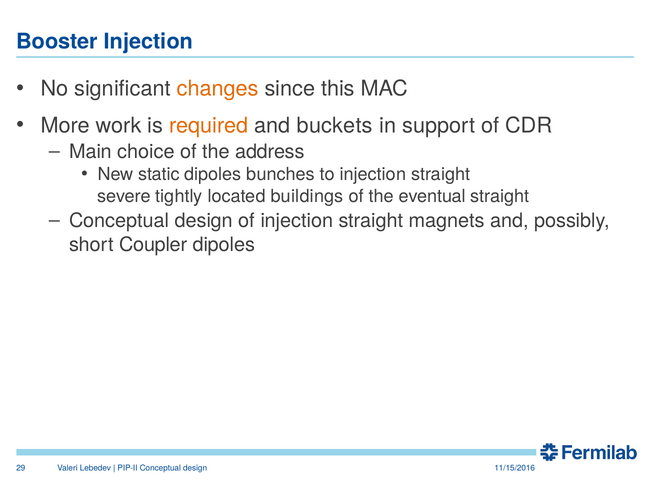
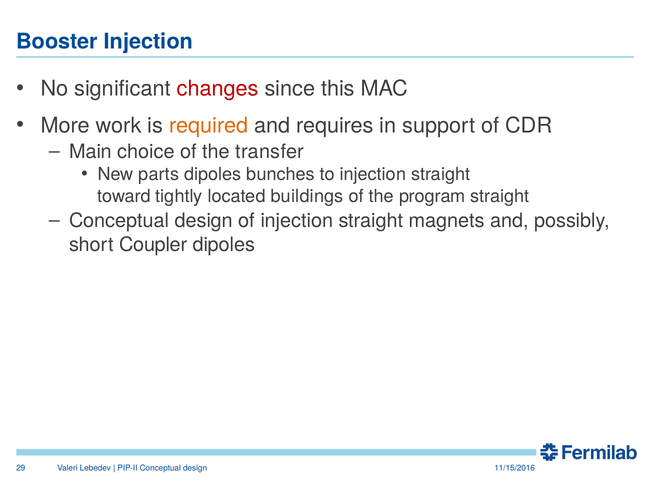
changes colour: orange -> red (218, 89)
buckets: buckets -> requires (335, 125)
address: address -> transfer (270, 152)
static: static -> parts (159, 175)
severe: severe -> toward (124, 196)
eventual: eventual -> program (432, 196)
